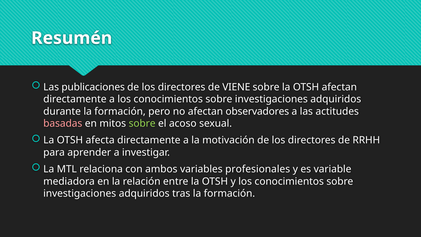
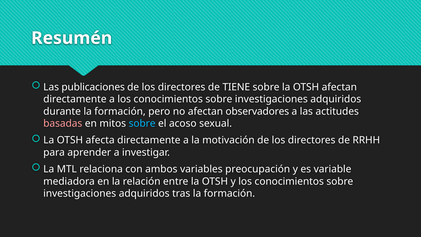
VIENE: VIENE -> TIENE (236, 87)
sobre colour: light green -> light blue (142, 123)
profesionales: profesionales -> preocupación (258, 169)
